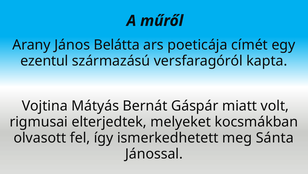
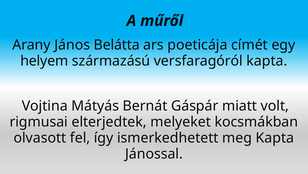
ezentul: ezentul -> helyem (44, 61)
meg Sánta: Sánta -> Kapta (275, 137)
